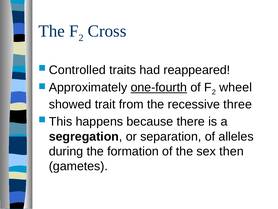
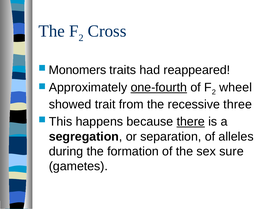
Controlled: Controlled -> Monomers (77, 70)
there underline: none -> present (191, 121)
then: then -> sure (231, 151)
